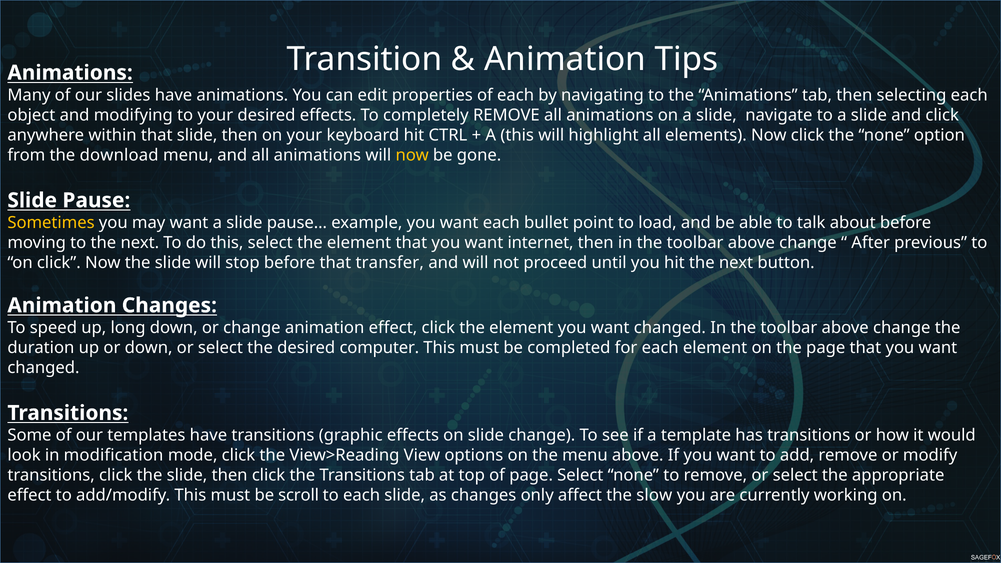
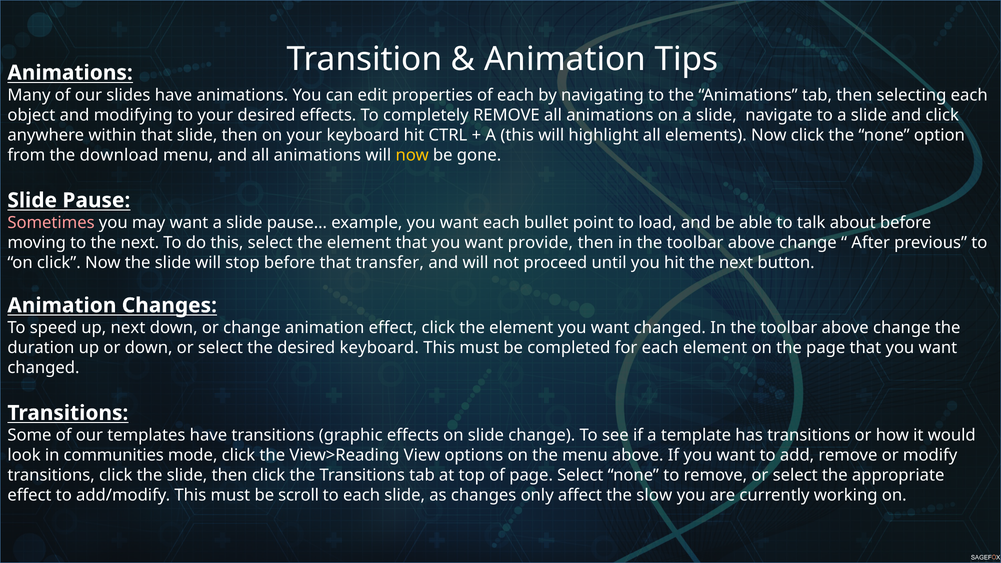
Sometimes colour: yellow -> pink (51, 223)
internet: internet -> provide (540, 243)
up long: long -> next (128, 328)
desired computer: computer -> keyboard (379, 348)
modification: modification -> communities (114, 455)
